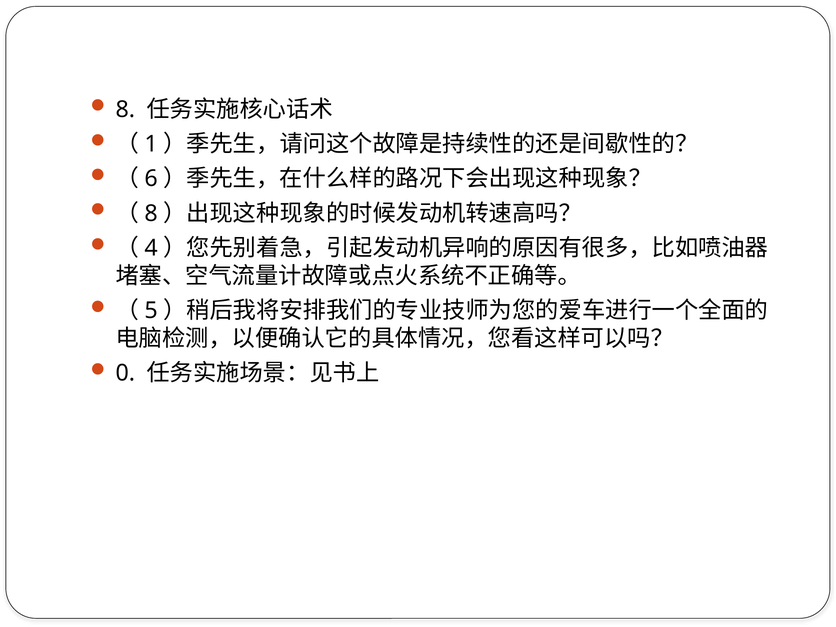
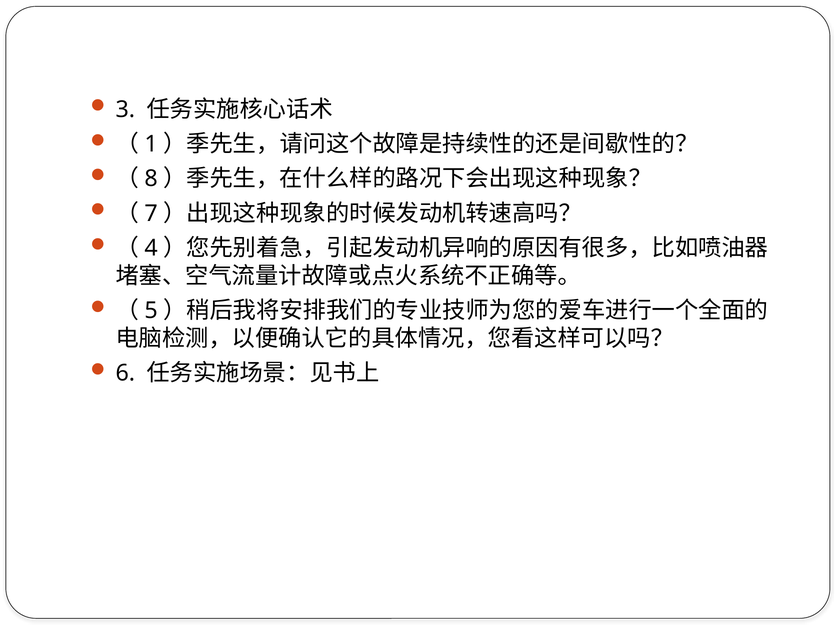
8: 8 -> 3 (125, 109)
6: 6 -> 8 (151, 179)
8: 8 -> 7 (151, 213)
0: 0 -> 6 (125, 373)
